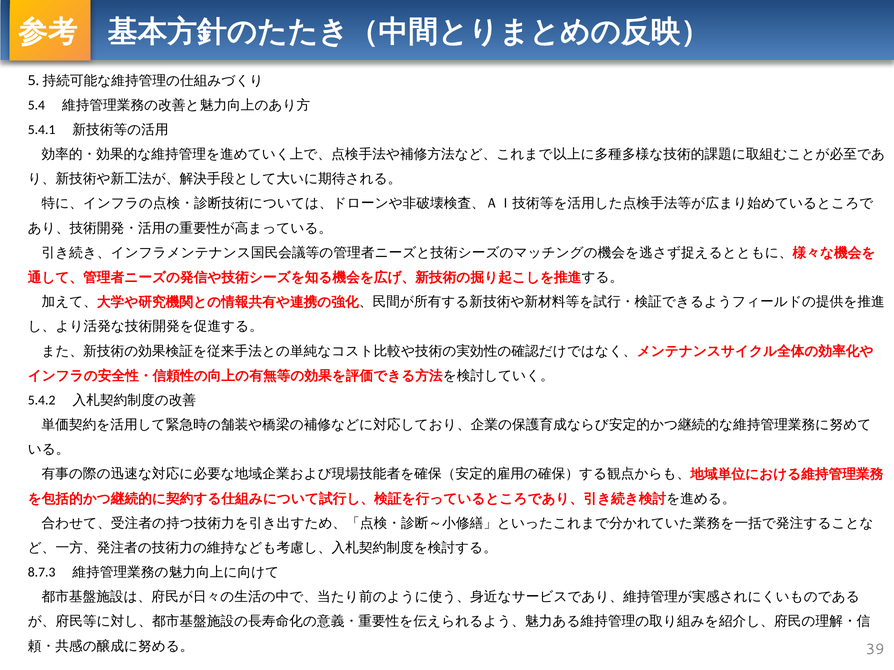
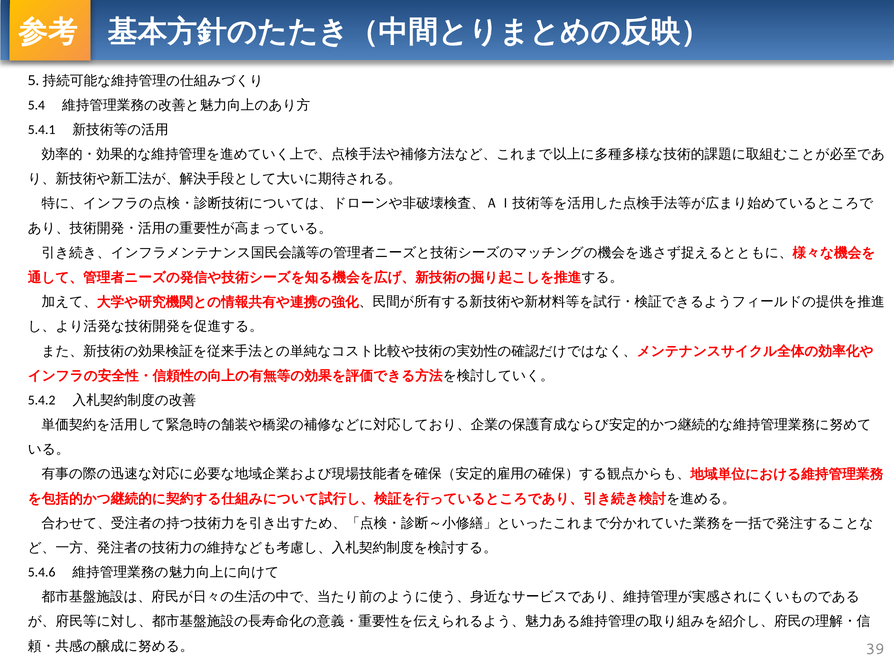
8.7.3: 8.7.3 -> 5.4.6 (42, 573)
